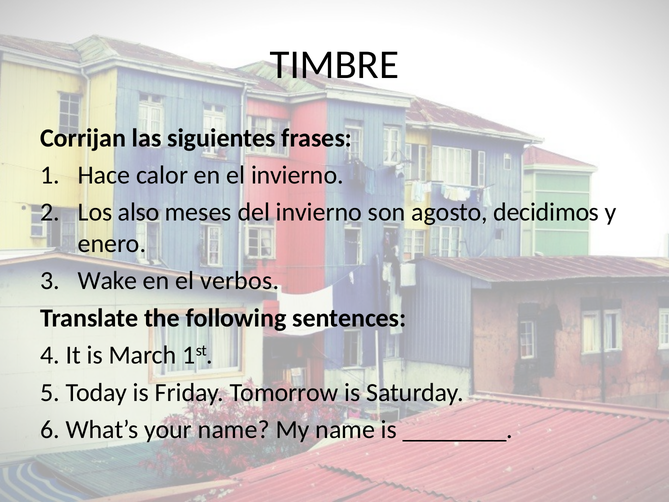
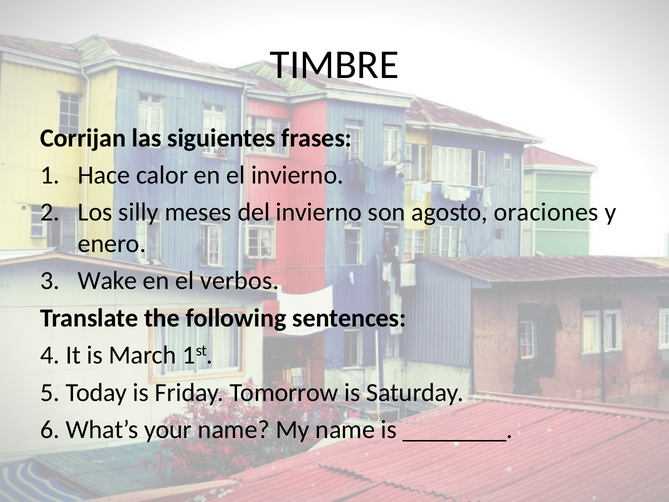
also: also -> silly (139, 212)
decidimos: decidimos -> oraciones (546, 212)
